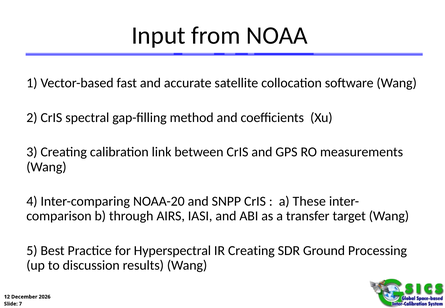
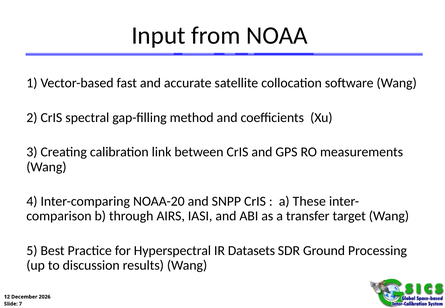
IR Creating: Creating -> Datasets (251, 251)
